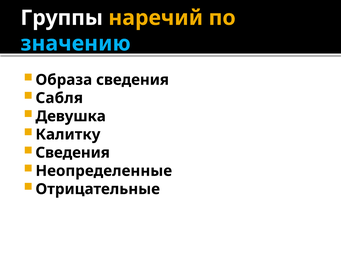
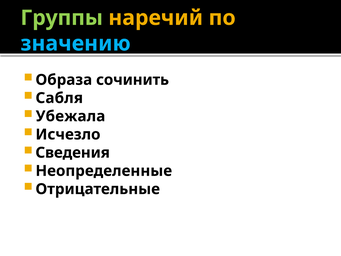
Группы colour: white -> light green (62, 18)
Образа сведения: сведения -> сочинить (133, 80)
Девушка: Девушка -> Убежала (70, 116)
Калитку: Калитку -> Исчезло (68, 134)
